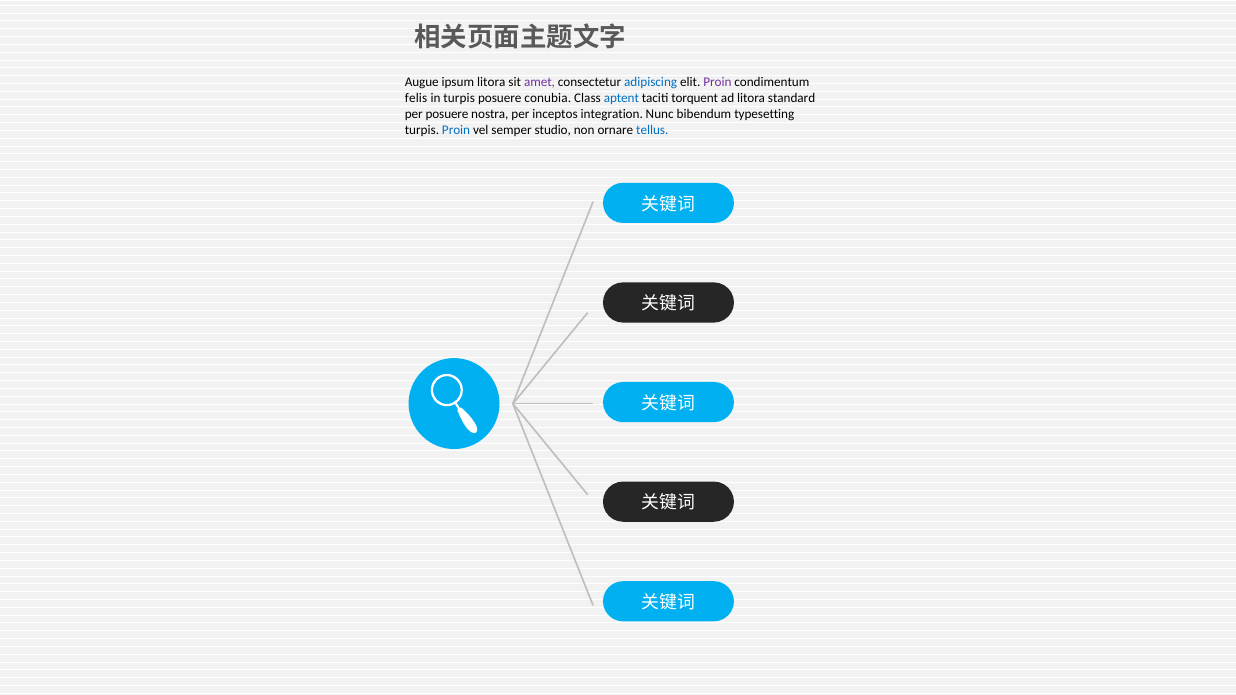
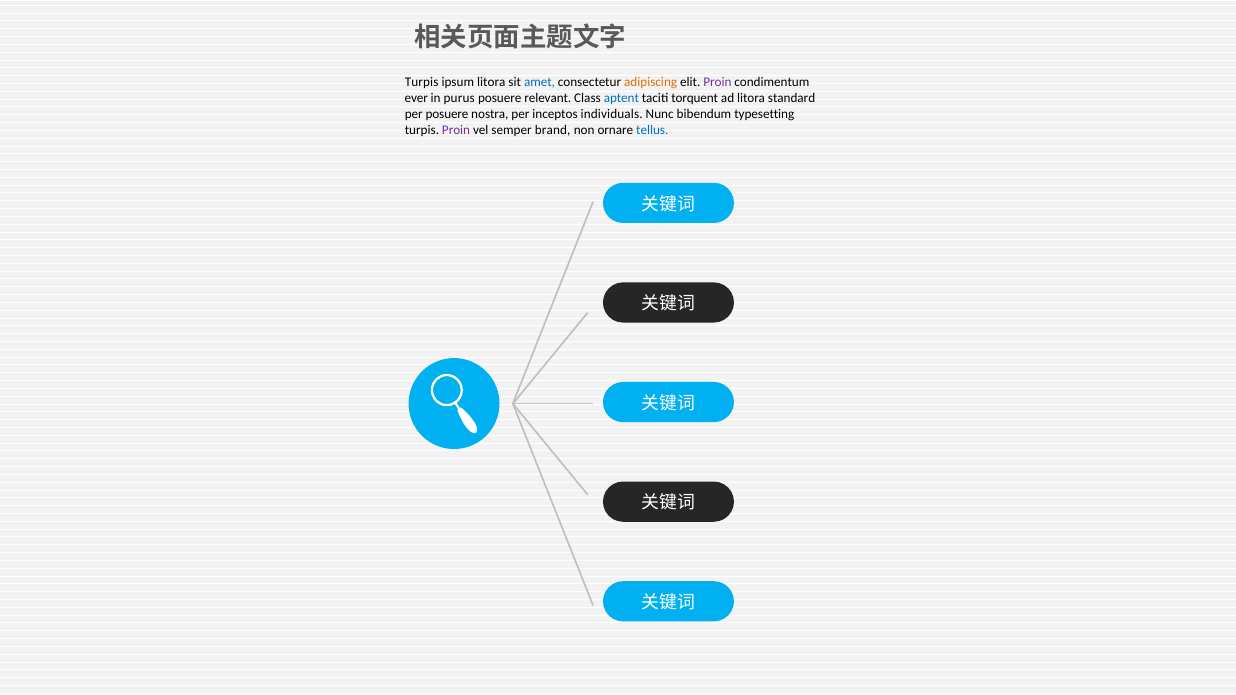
Augue: Augue -> Turpis (422, 82)
amet colour: purple -> blue (540, 82)
adipiscing colour: blue -> orange (651, 82)
felis: felis -> ever (416, 98)
in turpis: turpis -> purus (459, 98)
conubia: conubia -> relevant (548, 98)
integration: integration -> individuals (612, 114)
Proin colour: blue -> purple (456, 130)
studio: studio -> brand (553, 130)
